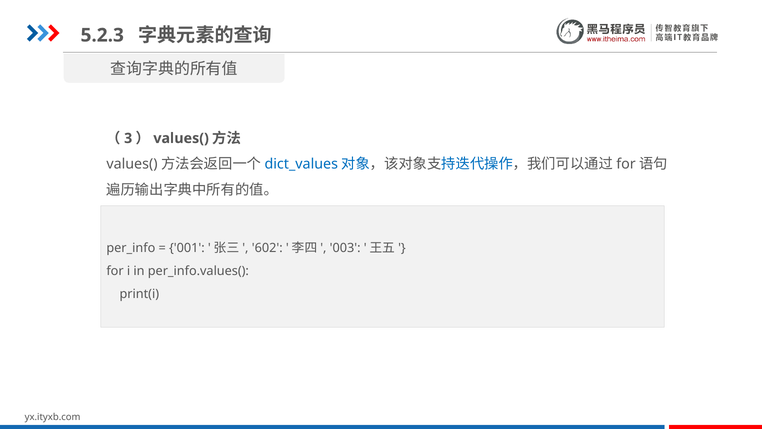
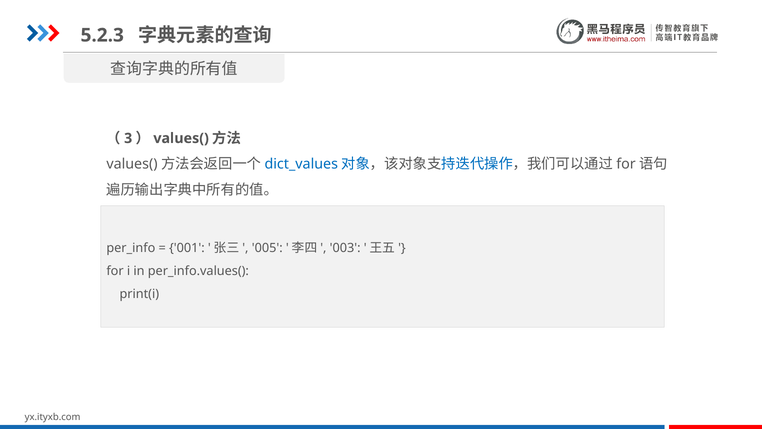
602: 602 -> 005 (267, 248)
